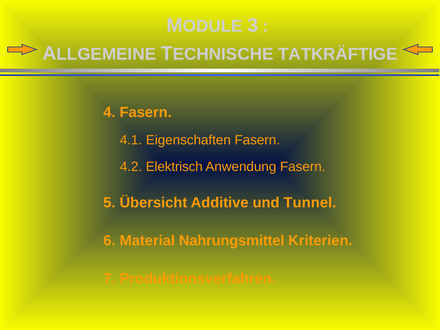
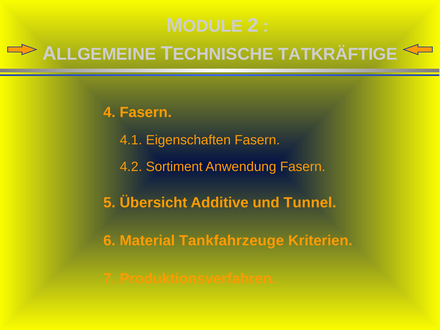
3: 3 -> 2 (253, 25)
Elektrisch: Elektrisch -> Sortiment (174, 167)
Nahrungsmittel: Nahrungsmittel -> Tankfahrzeuge (232, 241)
